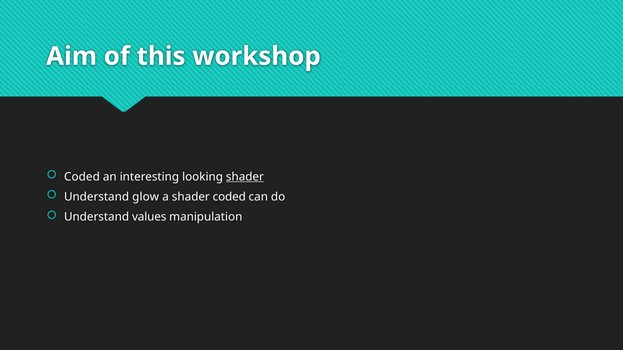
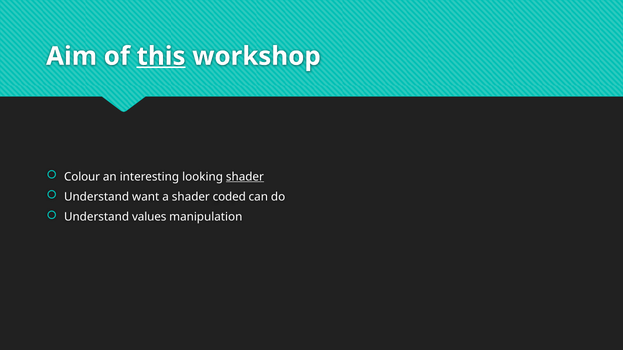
this underline: none -> present (161, 56)
Coded: Coded -> Colour (82, 177)
glow: glow -> want (146, 197)
